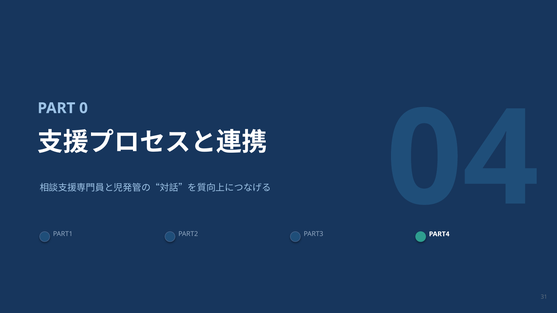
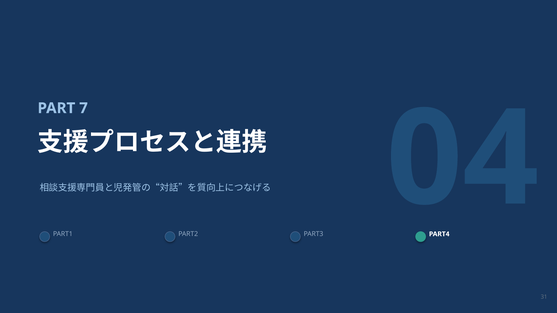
0: 0 -> 7 (84, 108)
